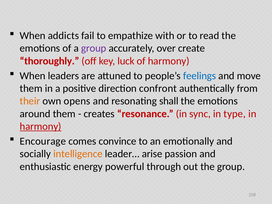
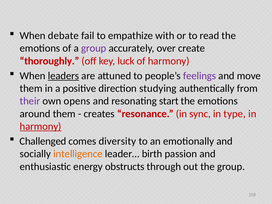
addicts: addicts -> debate (63, 36)
leaders underline: none -> present (63, 76)
feelings colour: blue -> purple (200, 76)
confront: confront -> studying (158, 88)
their colour: orange -> purple (30, 101)
shall: shall -> start (169, 101)
Encourage: Encourage -> Challenged (43, 141)
convince: convince -> diversity (117, 141)
arise: arise -> birth (152, 154)
powerful: powerful -> obstructs (125, 167)
